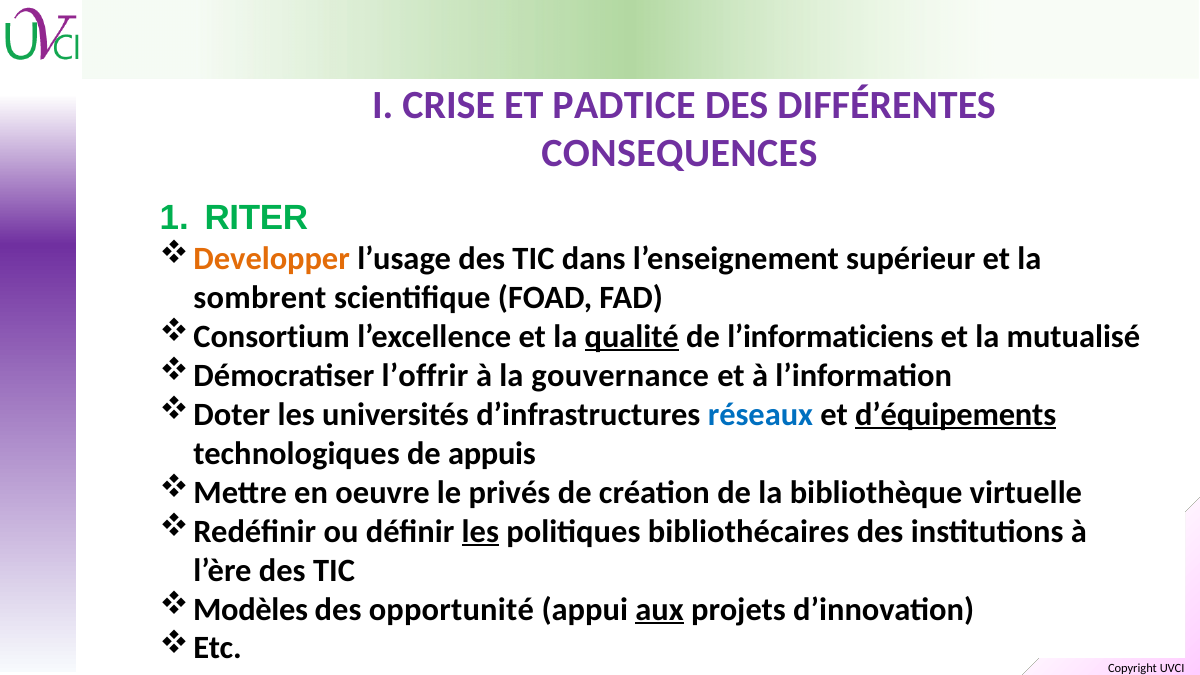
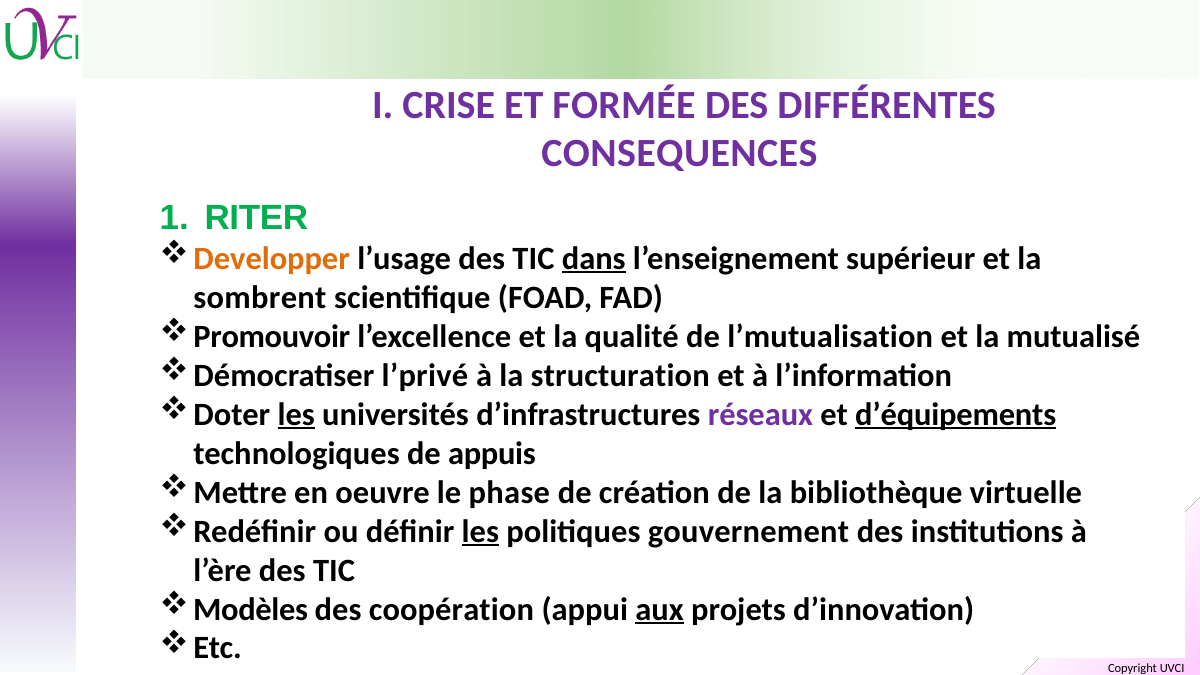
PADTICE: PADTICE -> FORMÉE (624, 105)
dans underline: none -> present (594, 258)
Consortium: Consortium -> Promouvoir (272, 336)
qualité underline: present -> none (632, 336)
l’informaticiens: l’informaticiens -> l’mutualisation (830, 336)
l’offrir: l’offrir -> l’privé (425, 375)
gouvernance: gouvernance -> structuration (620, 375)
les underline: none -> present (296, 414)
réseaux colour: blue -> purple (760, 414)
privés: privés -> phase (509, 492)
bibliothécaires: bibliothécaires -> gouvernement (748, 531)
opportunité: opportunité -> coopération (451, 609)
